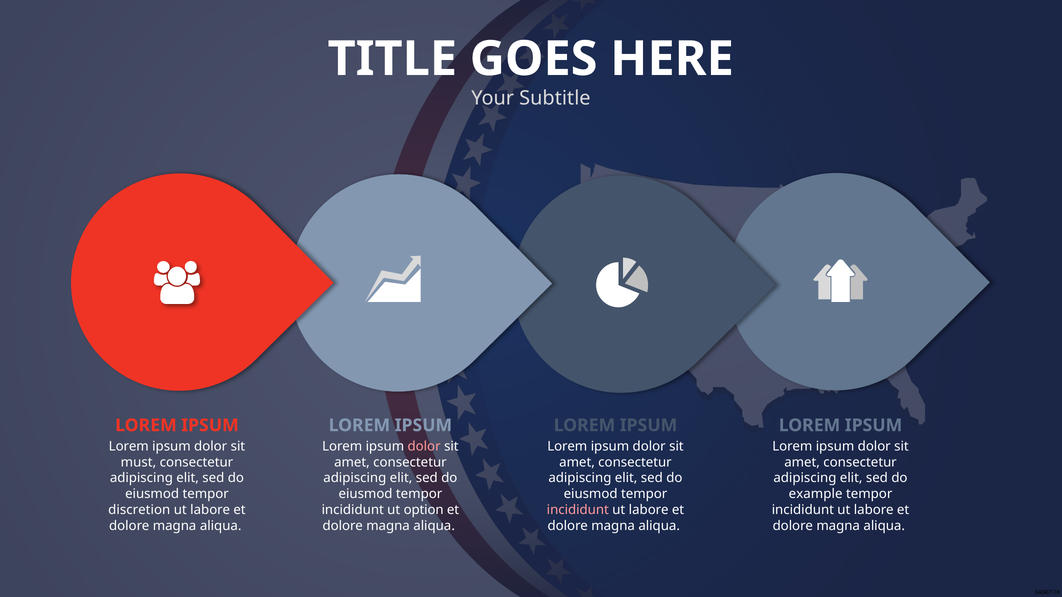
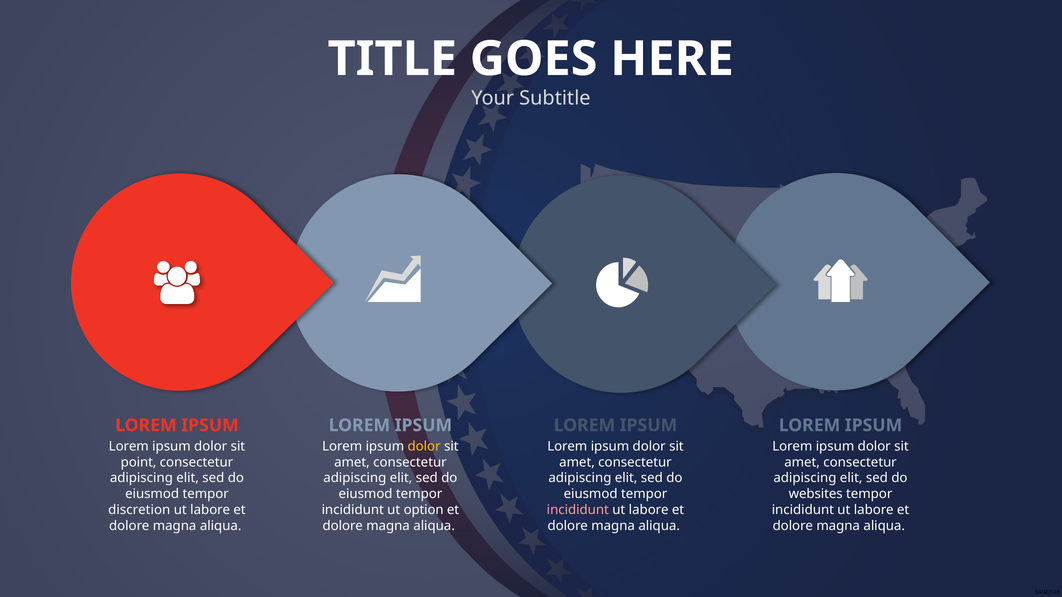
dolor colour: pink -> yellow (424, 447)
must: must -> point (139, 462)
example: example -> websites (816, 494)
